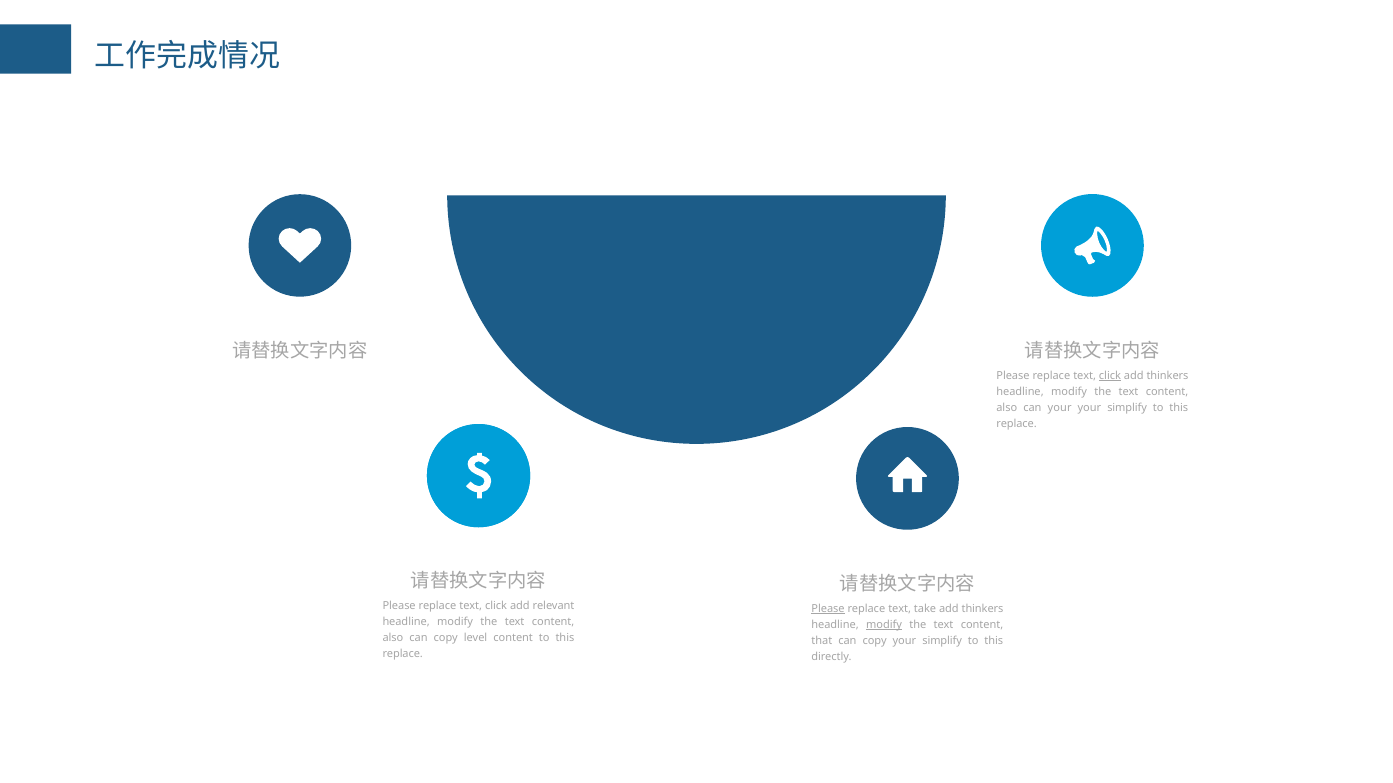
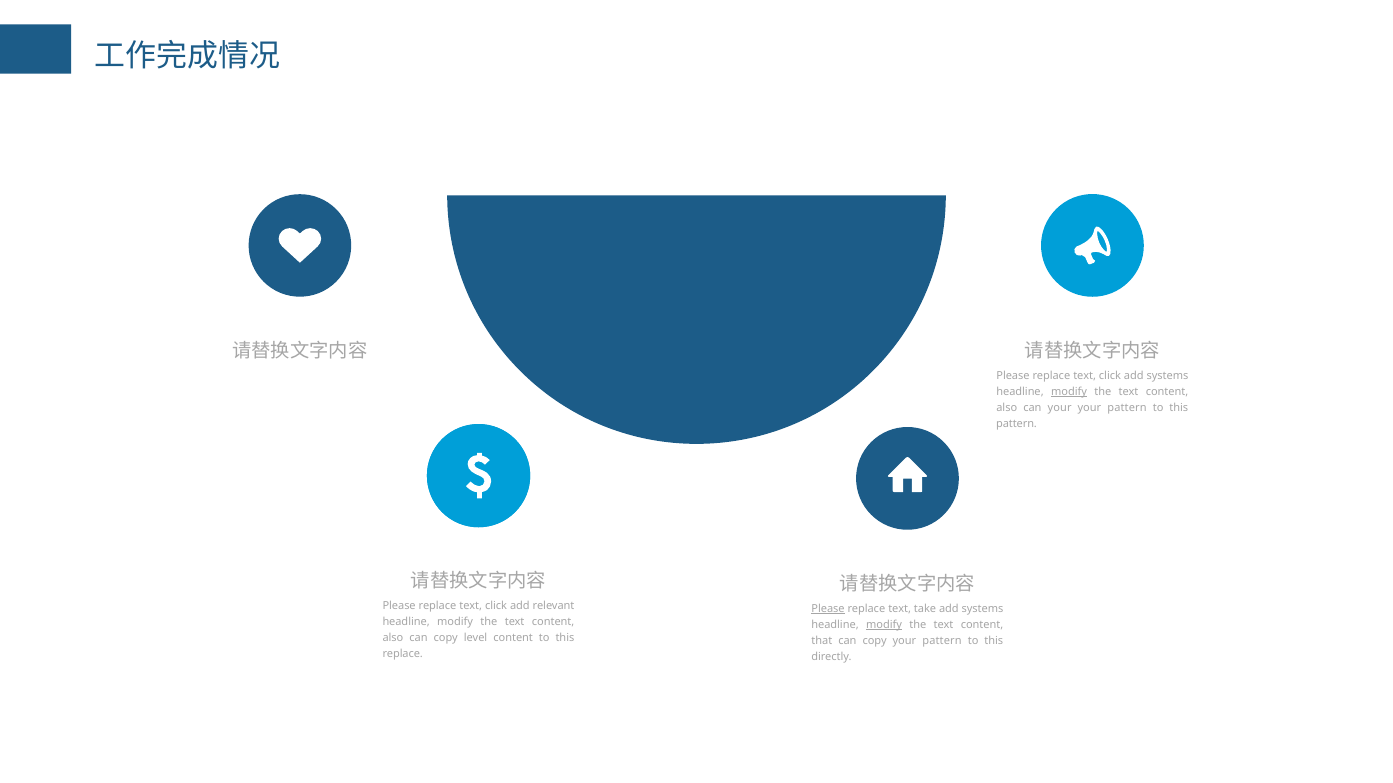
click underline: present -> none (1110, 376)
thinkers: thinkers -> systems (1167, 376)
modify underline: none -> present (1069, 392)
simplify: simplify -> pattern (1127, 408)
replace: replace -> pattern (1017, 424)
thinkers: thinkers -> systems (982, 609)
copy your simplify: simplify -> pattern (942, 641)
